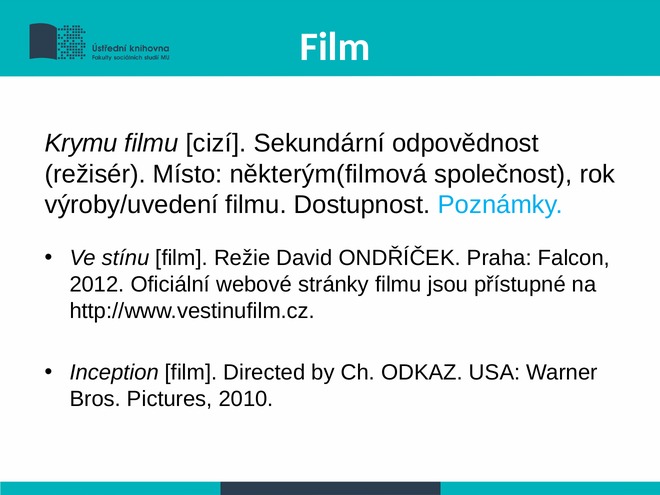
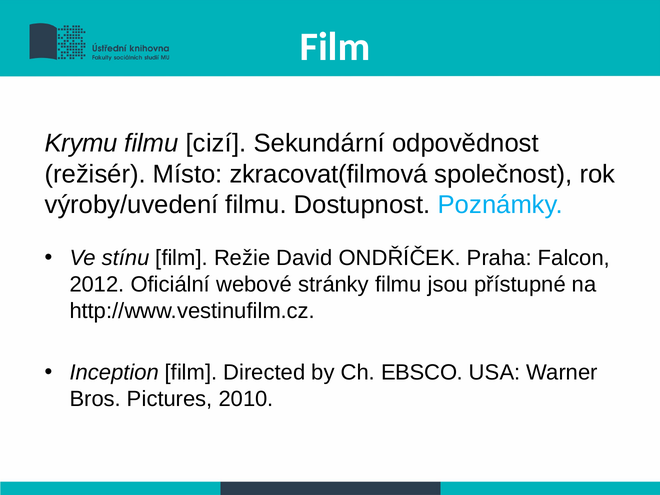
některým(filmová: některým(filmová -> zkracovat(filmová (329, 174)
ODKAZ: ODKAZ -> EBSCO (422, 373)
